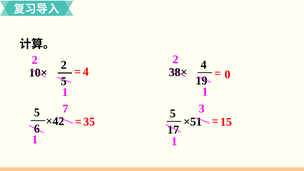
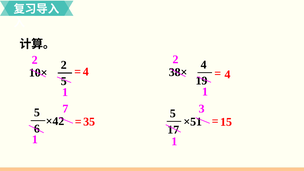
0: 0 -> 4 (227, 74)
